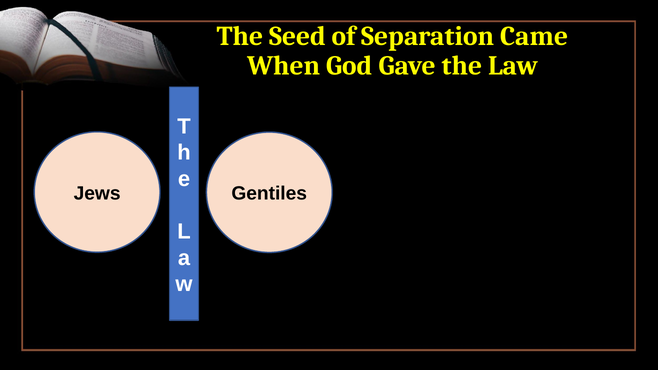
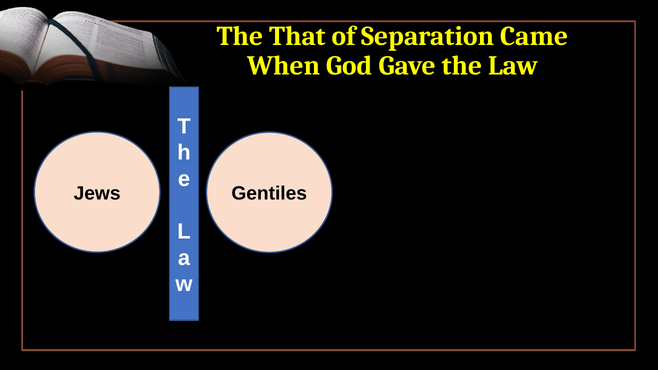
Seed: Seed -> That (298, 36)
